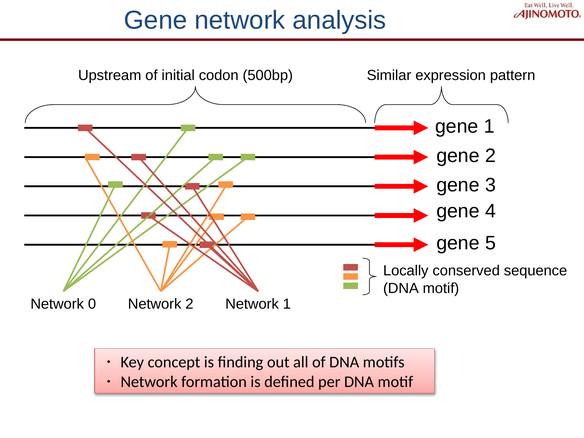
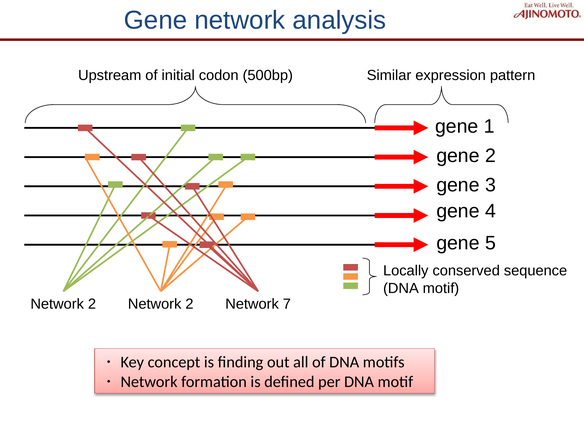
0: 0 -> 2 (92, 304)
Network 1: 1 -> 7 (287, 304)
